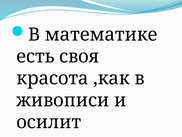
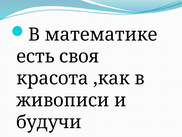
осилит: осилит -> будучи (49, 122)
